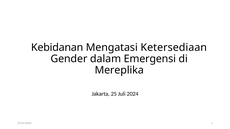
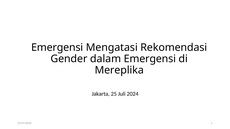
Kebidanan: Kebidanan -> Emergensi (57, 48)
Ketersediaan: Ketersediaan -> Rekomendasi (174, 48)
